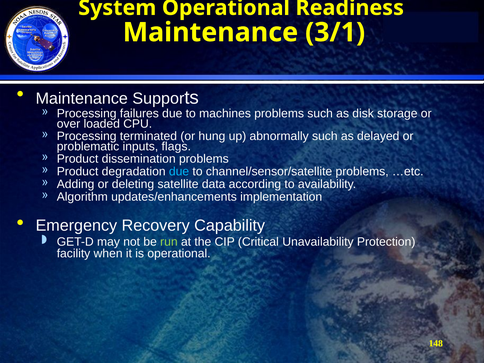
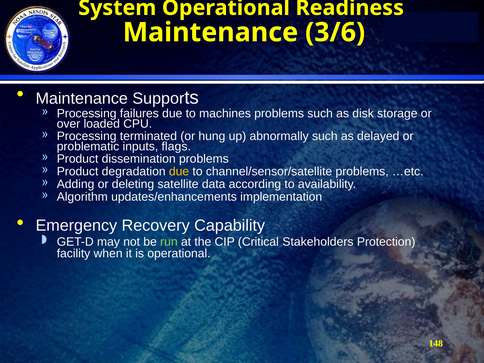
3/1: 3/1 -> 3/6 (335, 32)
due colour: light blue -> yellow (179, 172)
Unavailability: Unavailability -> Stakeholders (318, 242)
